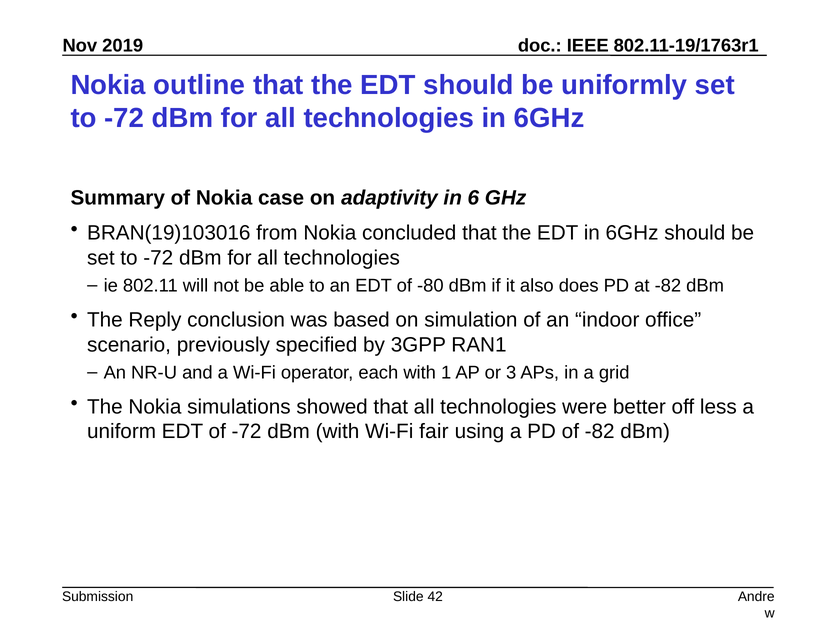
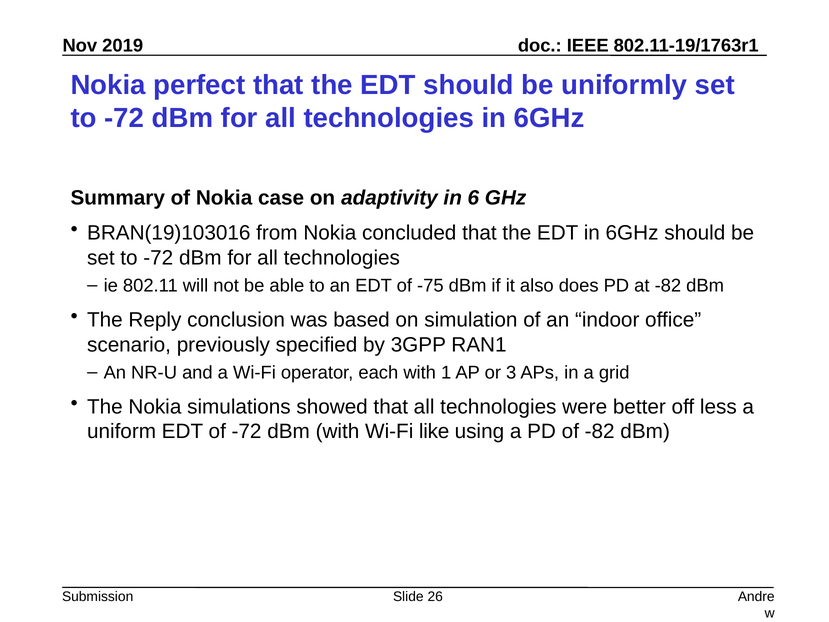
outline: outline -> perfect (199, 85)
-80: -80 -> -75 (430, 286)
fair: fair -> like (434, 431)
42: 42 -> 26 (435, 596)
